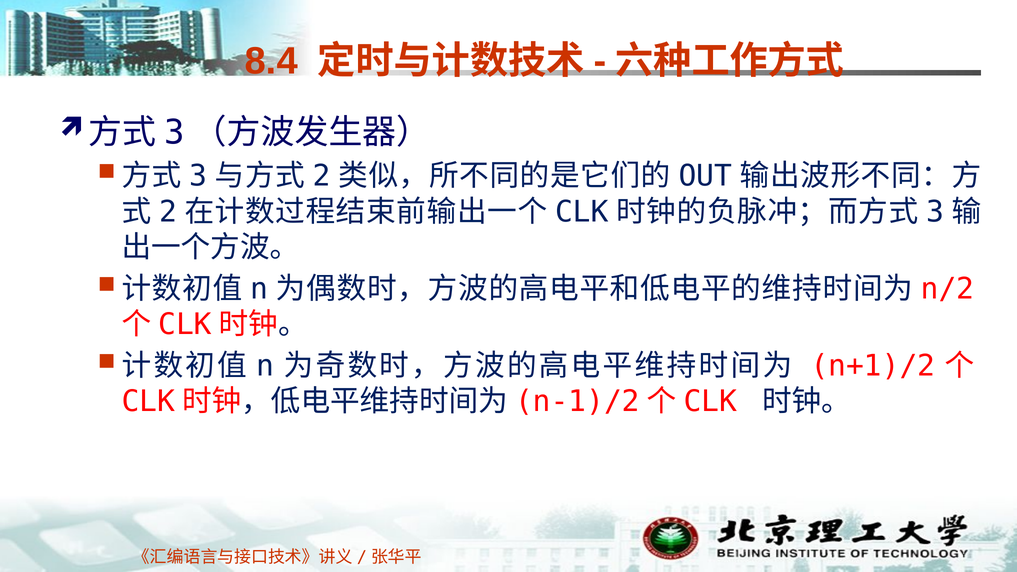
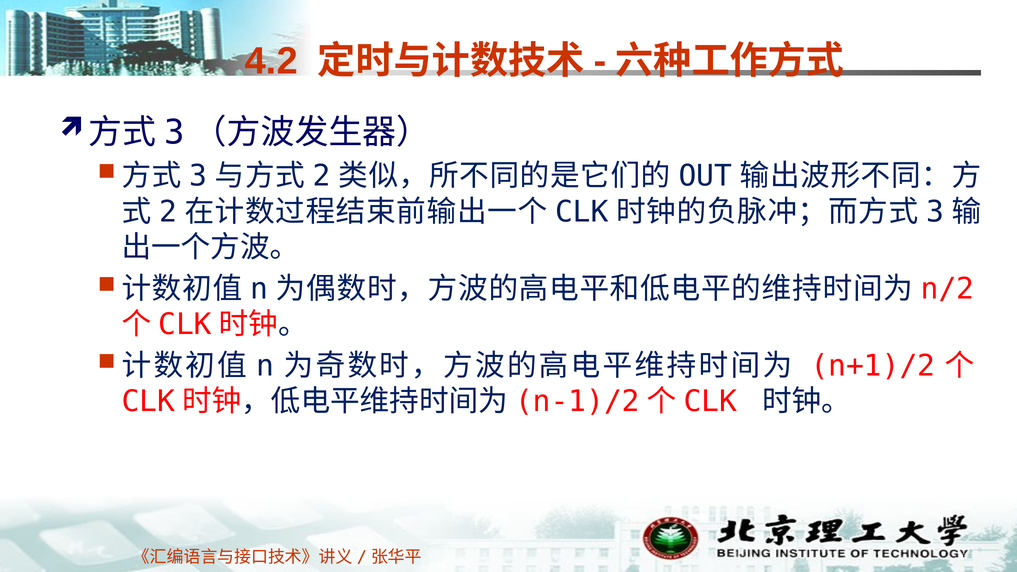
8.4: 8.4 -> 4.2 (271, 61)
